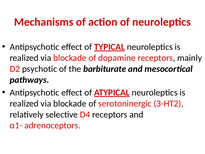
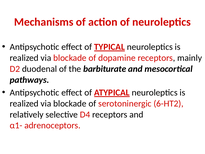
psychotic: psychotic -> duodenal (40, 69)
3-HT2: 3-HT2 -> 6-HT2 (169, 103)
